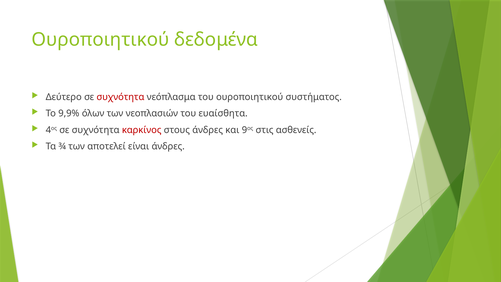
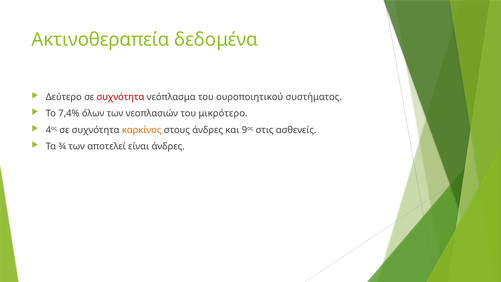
Ουροποιητικού: Ουροποιητικού -> Ακτινοθεραπεία (101, 40)
9,9%: 9,9% -> 7,4% (69, 113)
ευαίσθητα: ευαίσθητα -> μικρότερο (223, 113)
καρκίνος colour: red -> orange (142, 130)
